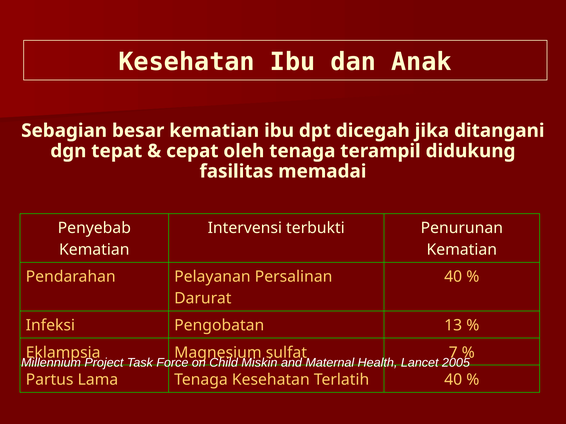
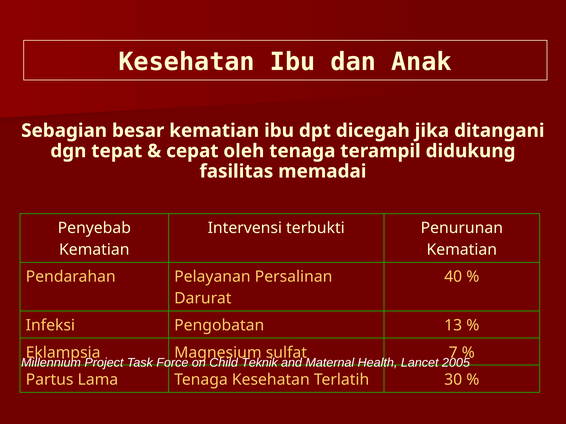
Miskin: Miskin -> Teknik (260, 363)
Terlatih 40: 40 -> 30 (453, 380)
